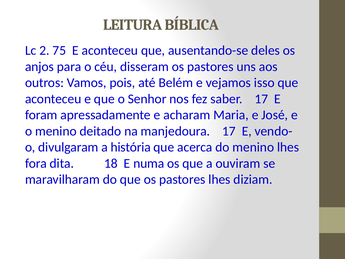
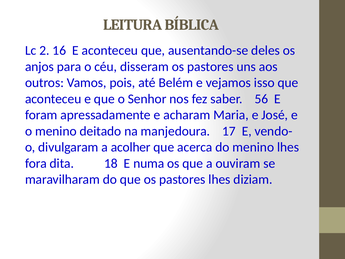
75: 75 -> 16 (59, 50)
saber 17: 17 -> 56 (261, 99)
história: história -> acolher (131, 147)
